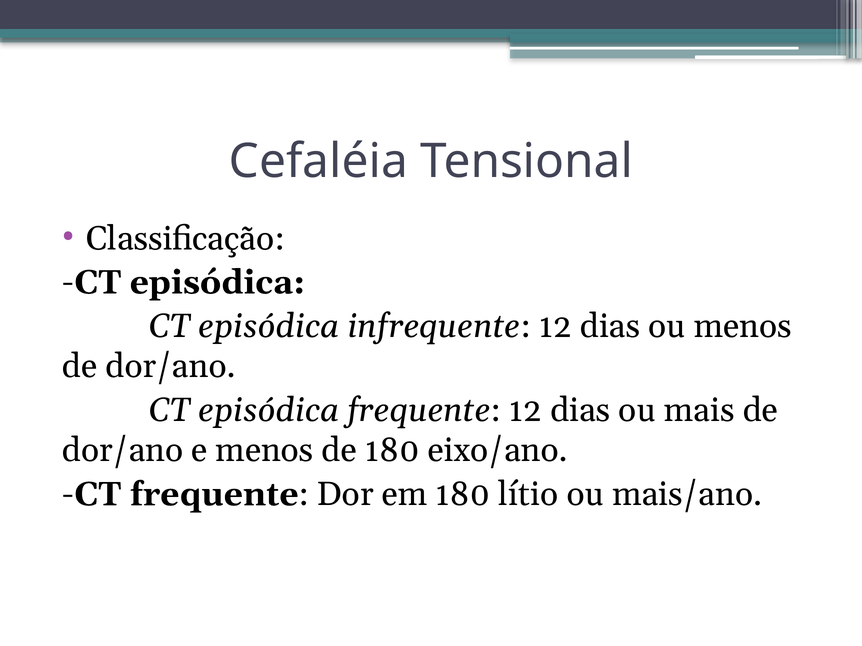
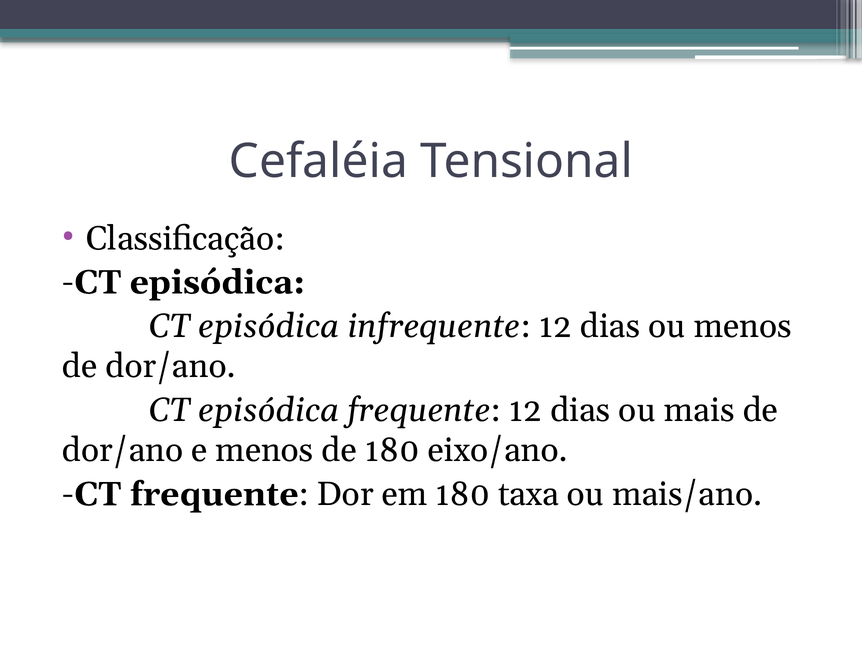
lítio: lítio -> taxa (529, 495)
